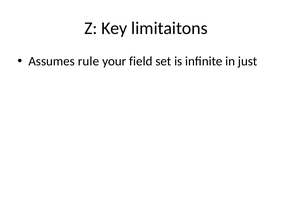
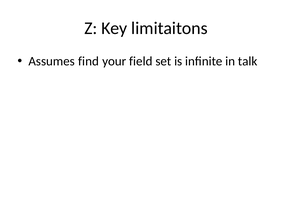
rule: rule -> find (89, 61)
just: just -> talk (248, 61)
